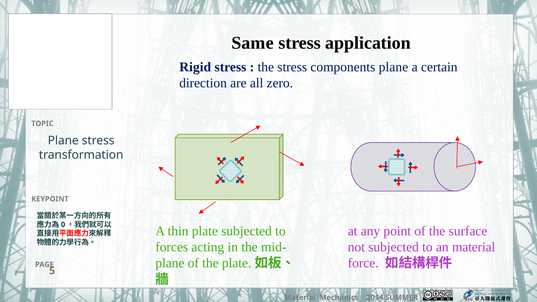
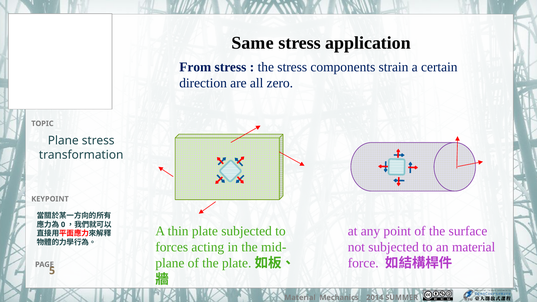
Rigid: Rigid -> From (195, 67)
components plane: plane -> strain (394, 67)
